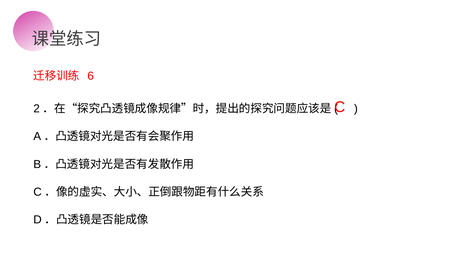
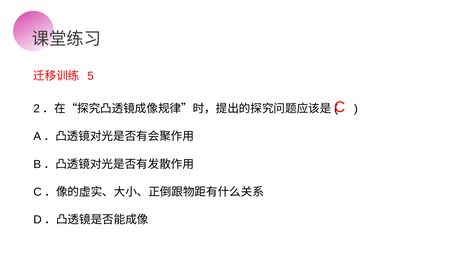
6: 6 -> 5 (91, 76)
